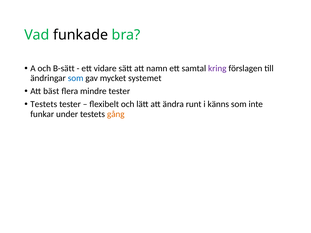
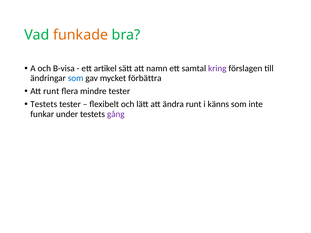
funkade colour: black -> orange (81, 35)
B-sätt: B-sätt -> B-visa (64, 68)
vidare: vidare -> artikel (105, 68)
systemet: systemet -> förbättra (145, 78)
Att bäst: bäst -> runt (51, 91)
gång colour: orange -> purple (116, 114)
